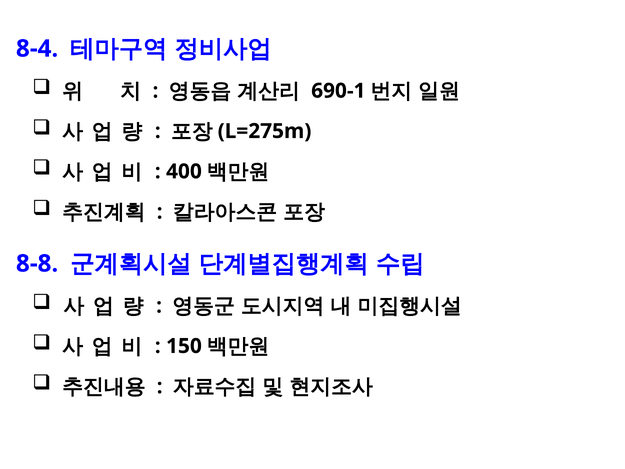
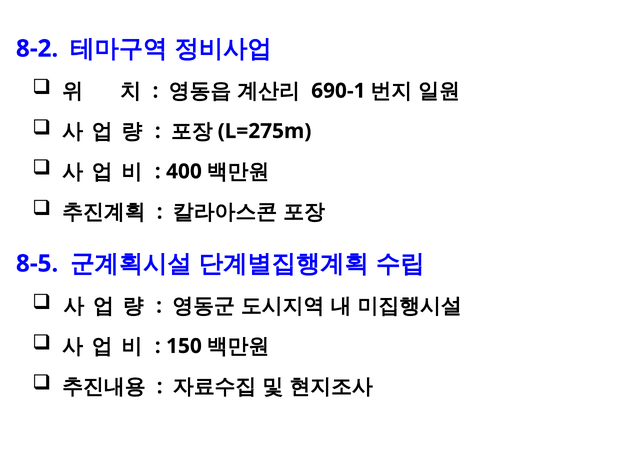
8-4: 8-4 -> 8-2 (37, 49)
8-8: 8-8 -> 8-5 (37, 263)
